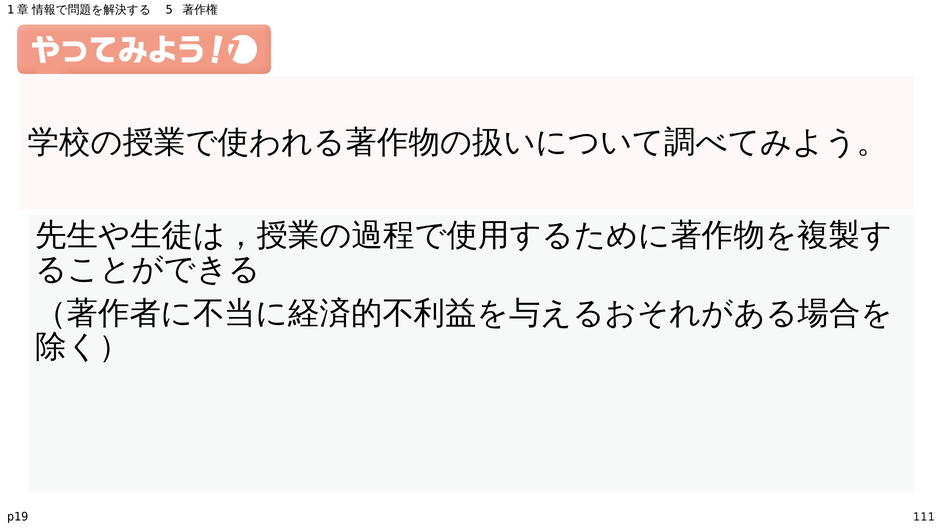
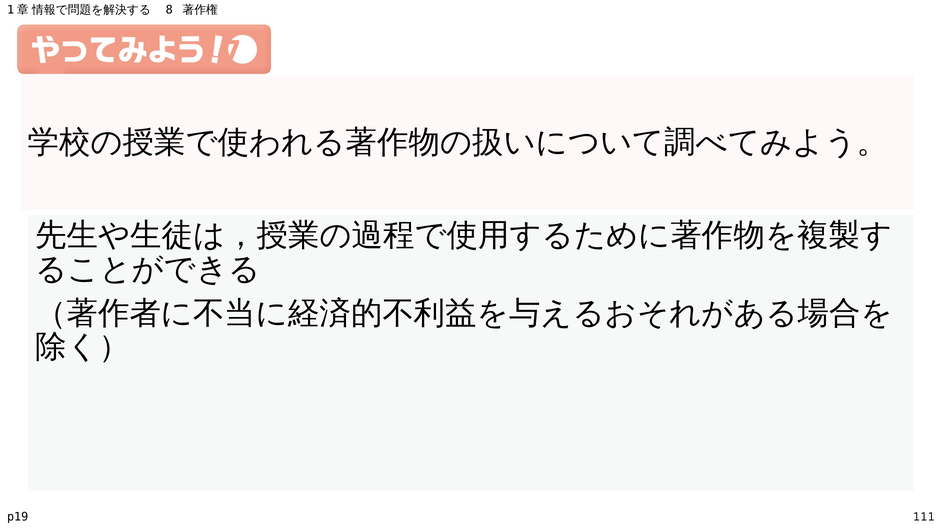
5: 5 -> 8 (169, 10)
